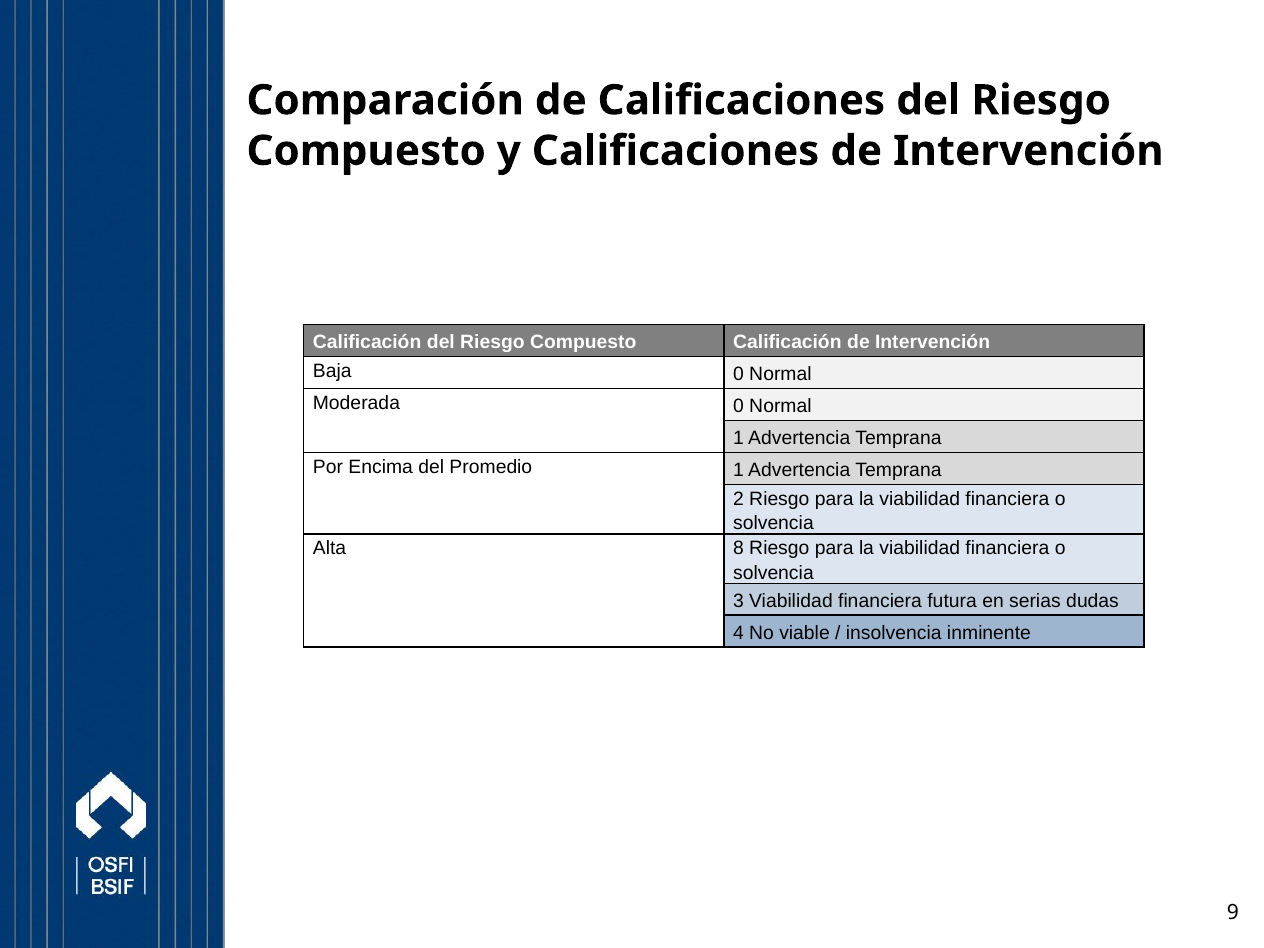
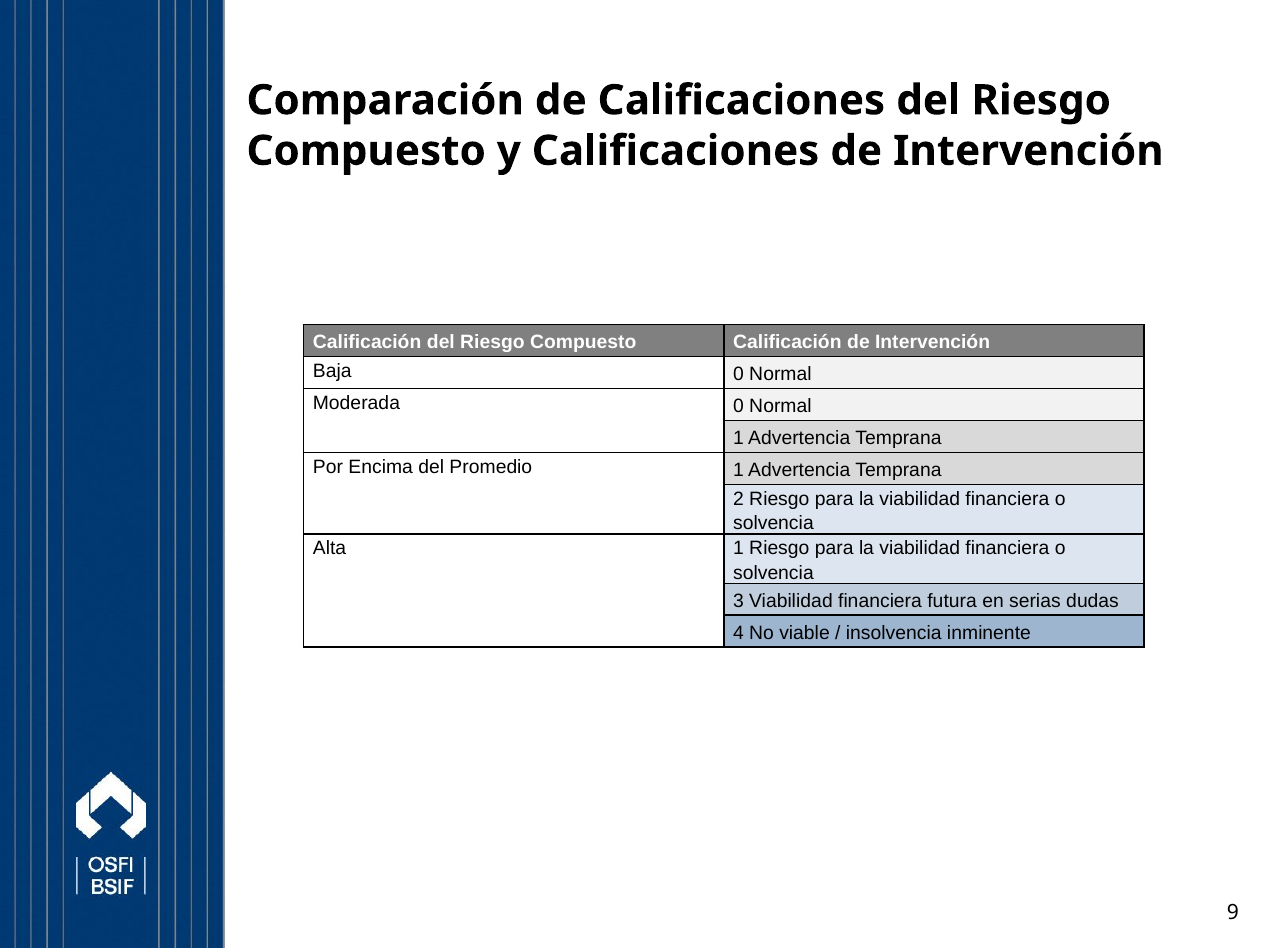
Alta 8: 8 -> 1 (739, 548)
